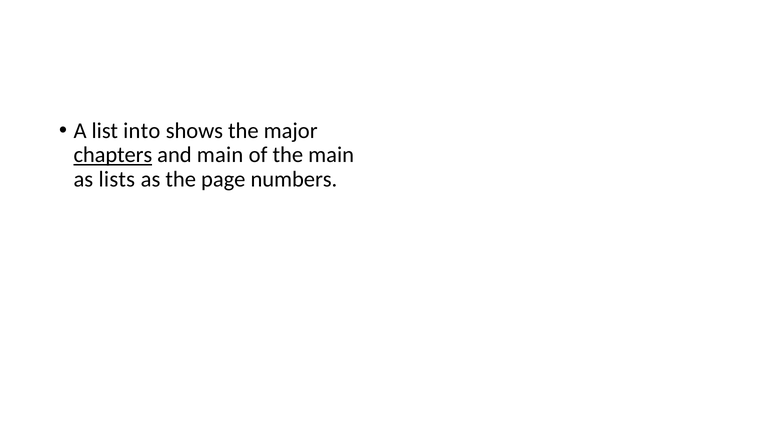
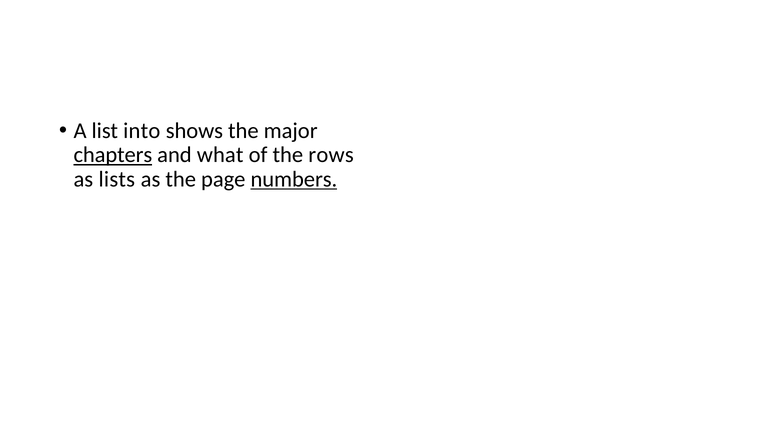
and main: main -> what (220, 155)
the main: main -> rows (331, 155)
numbers underline: none -> present (294, 179)
